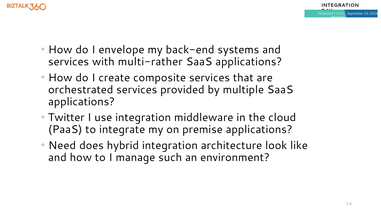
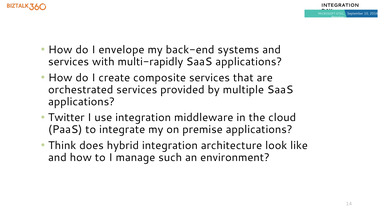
multi-rather: multi-rather -> multi-rapidly (150, 62)
Need: Need -> Think (62, 146)
